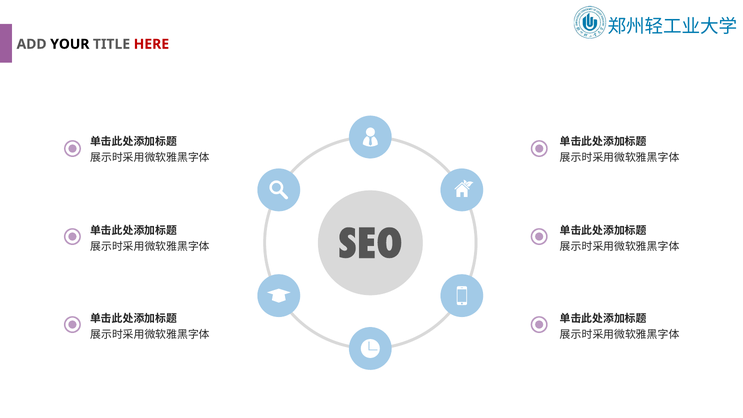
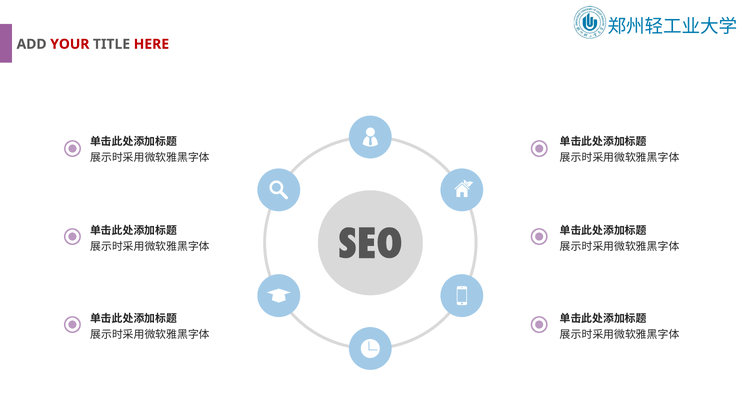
YOUR colour: black -> red (70, 44)
